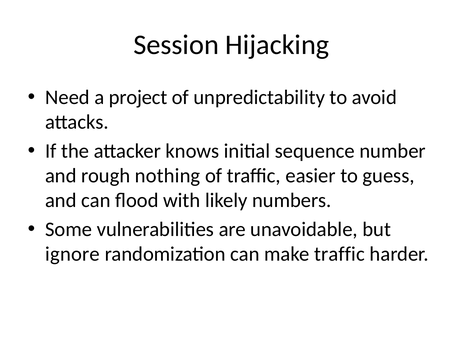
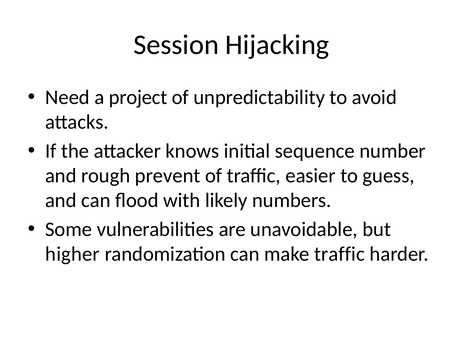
nothing: nothing -> prevent (168, 175)
ignore: ignore -> higher (73, 254)
